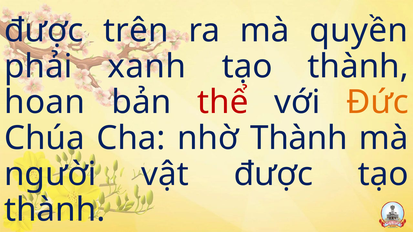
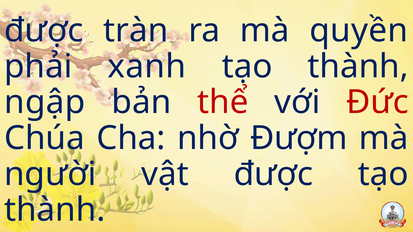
trên: trên -> tràn (136, 31)
hoan: hoan -> ngập (45, 102)
Đức colour: orange -> red (377, 102)
nhờ Thành: Thành -> Đượm (299, 138)
